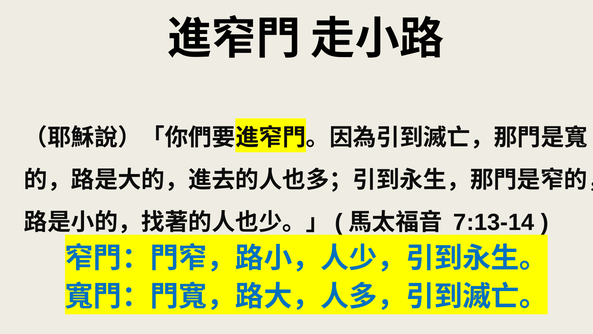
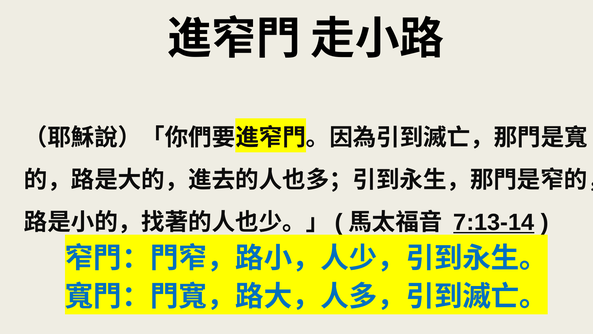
7:13-14 underline: none -> present (494, 222)
